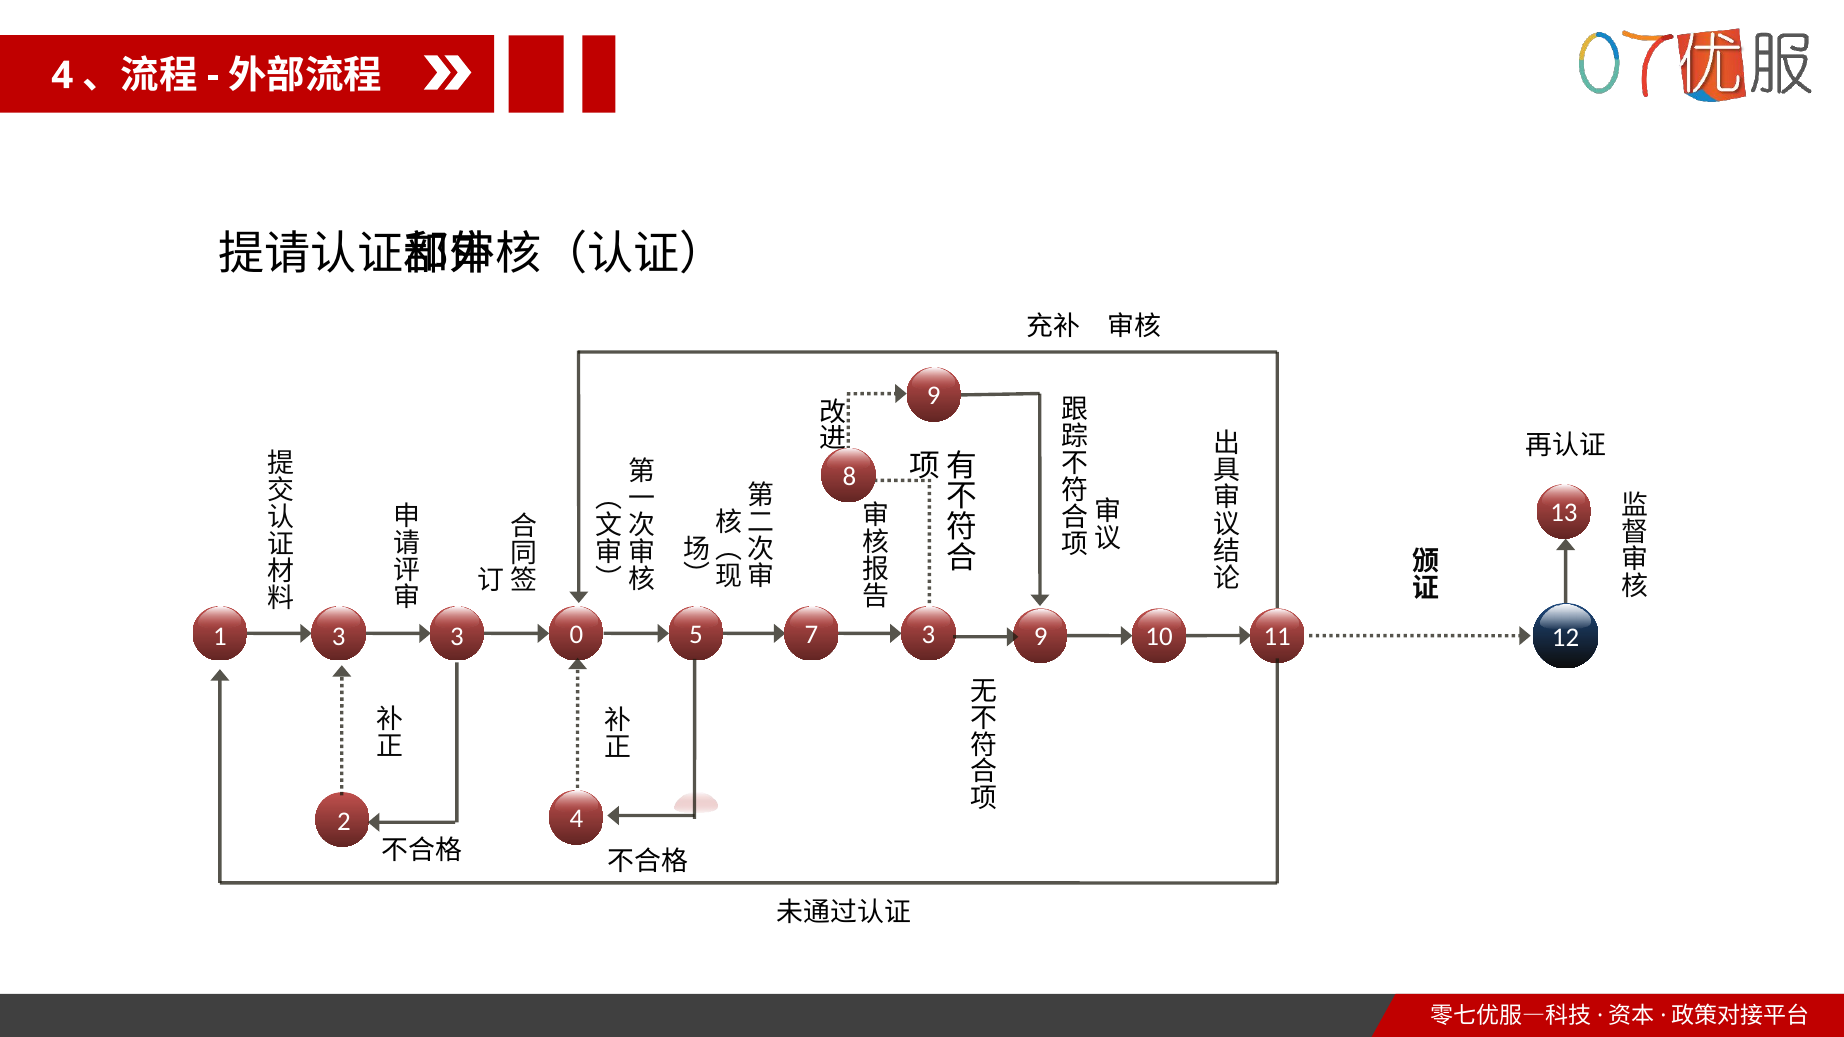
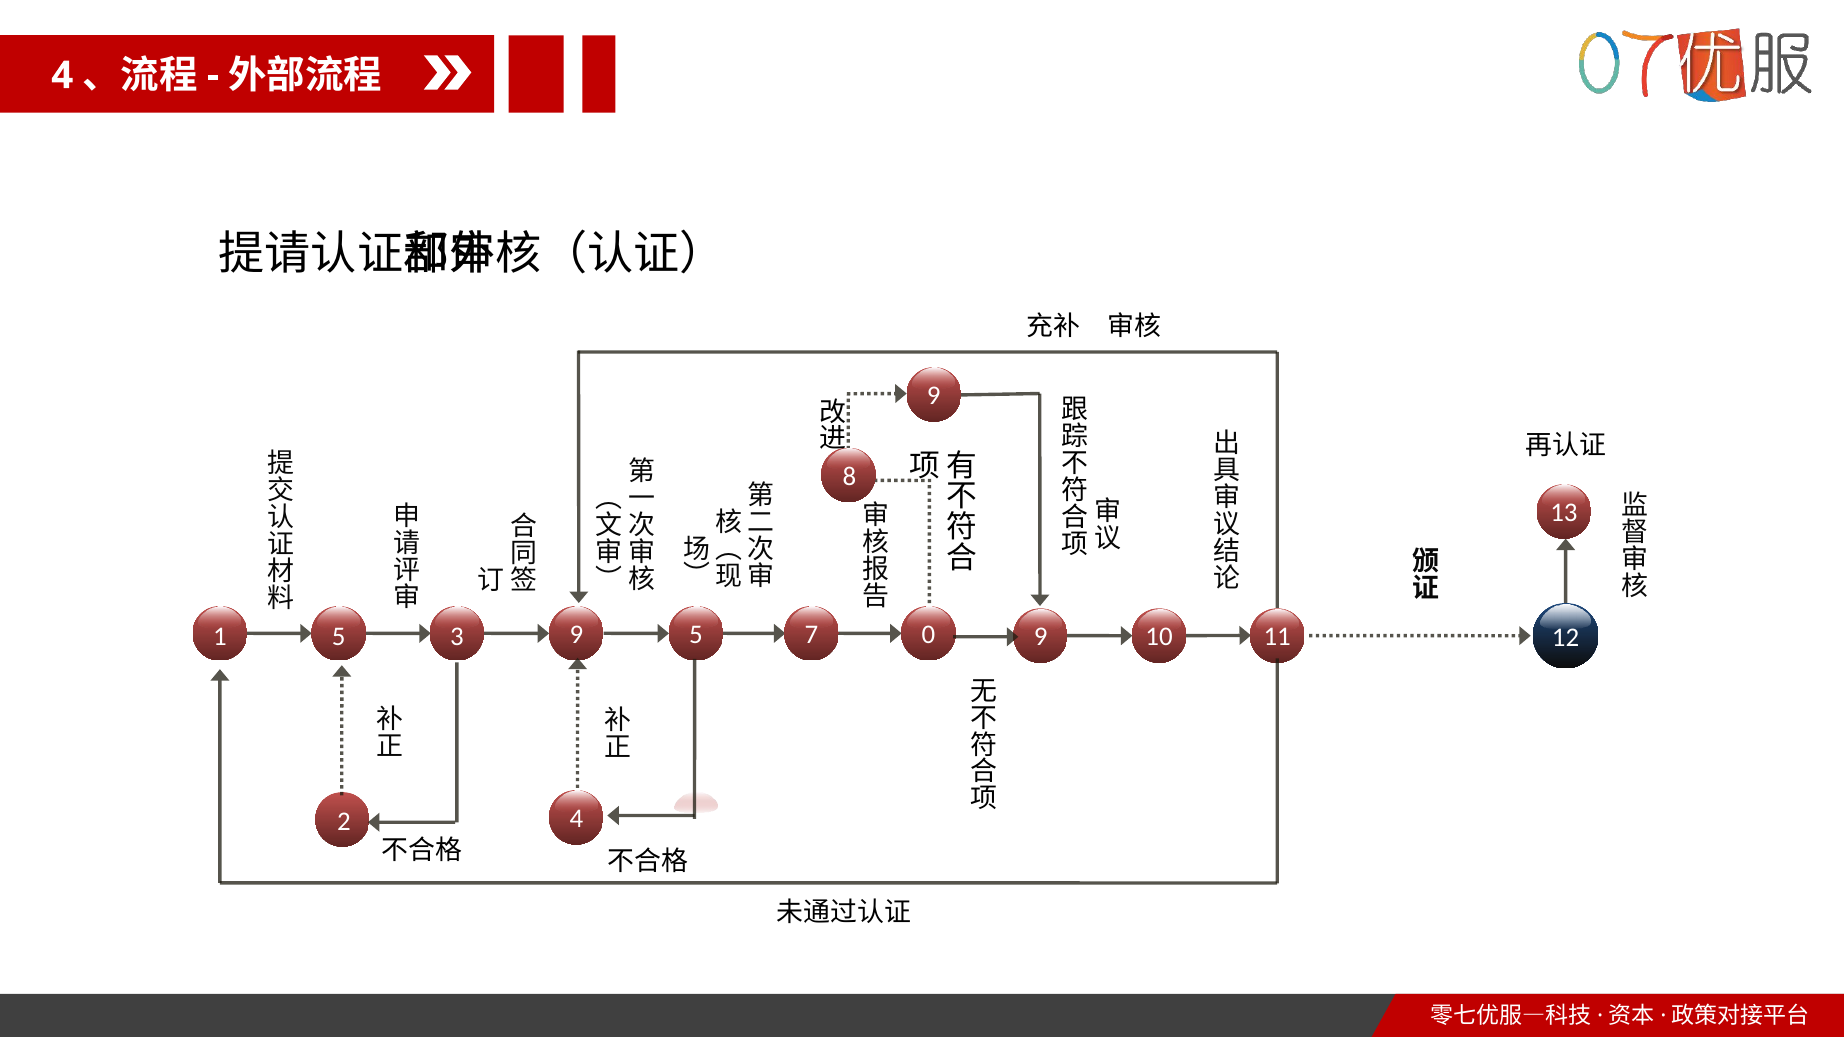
7 3: 3 -> 0 (928, 635)
1 3: 3 -> 5 (339, 637)
3 0: 0 -> 9 (576, 635)
